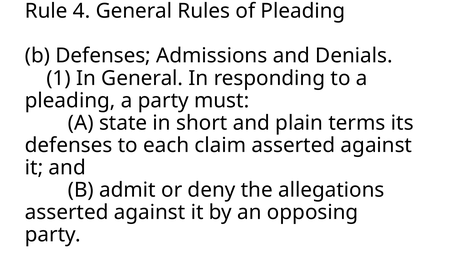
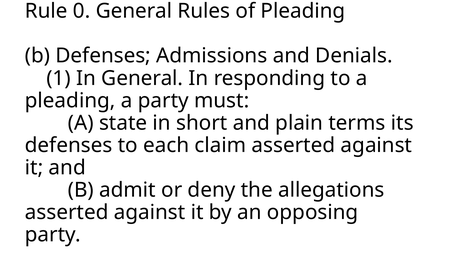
4: 4 -> 0 (82, 11)
